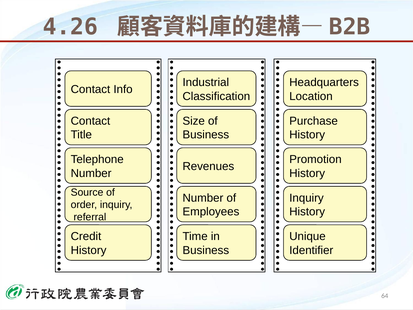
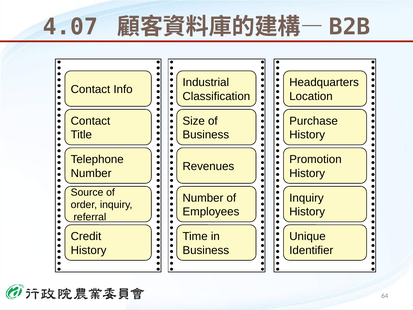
4.26: 4.26 -> 4.07 (70, 27)
